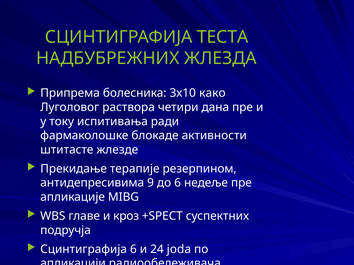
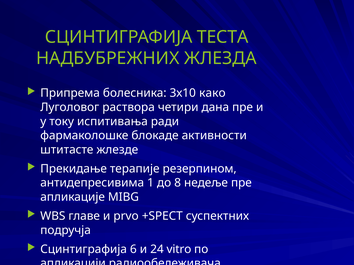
9: 9 -> 1 (151, 183)
до 6: 6 -> 8 (178, 183)
кроз: кроз -> prvo (126, 216)
joda: joda -> vitro (179, 250)
